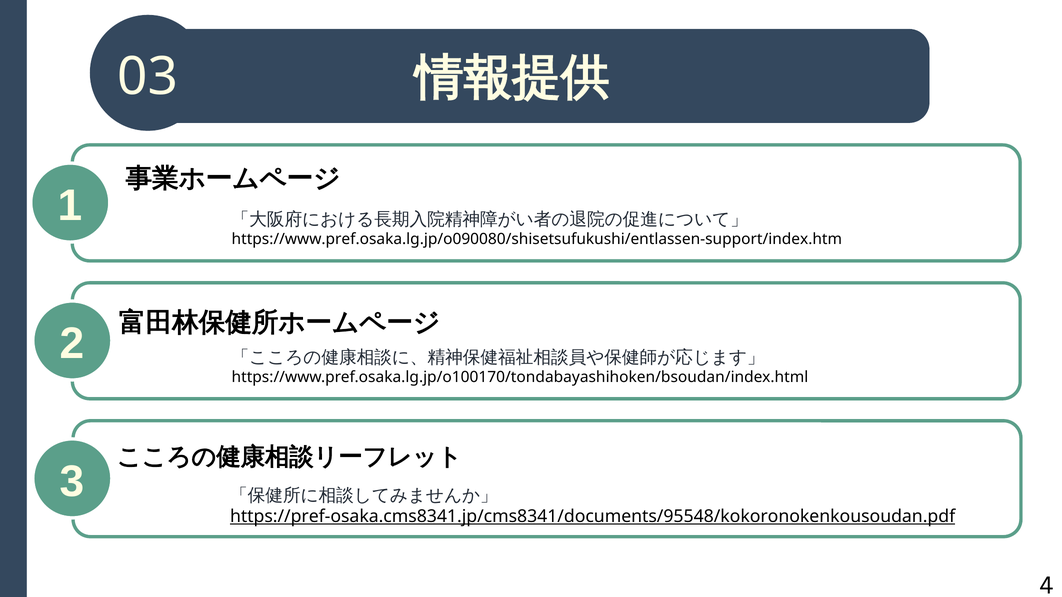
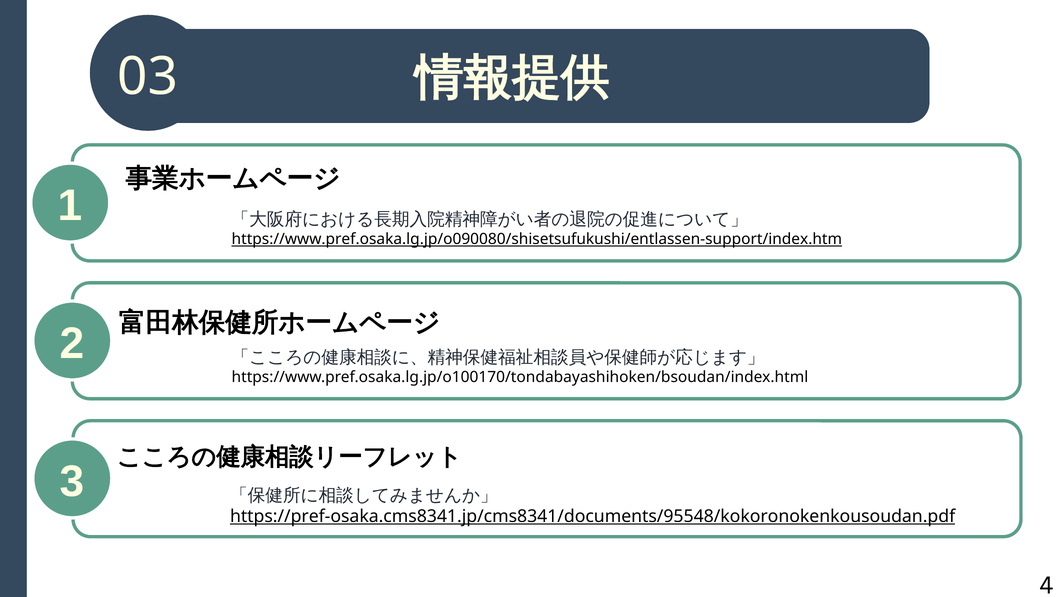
https://www.pref.osaka.lg.jp/o090080/shisetsufukushi/entlassen-support/index.htm underline: none -> present (537, 239)
